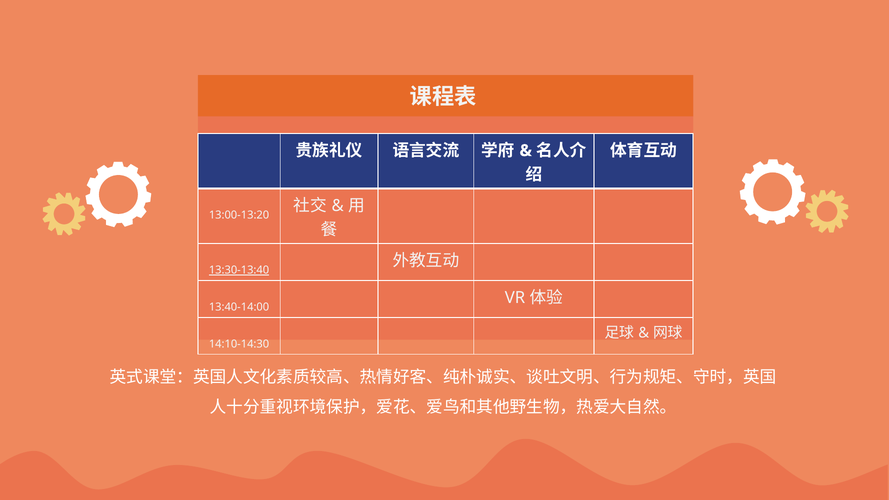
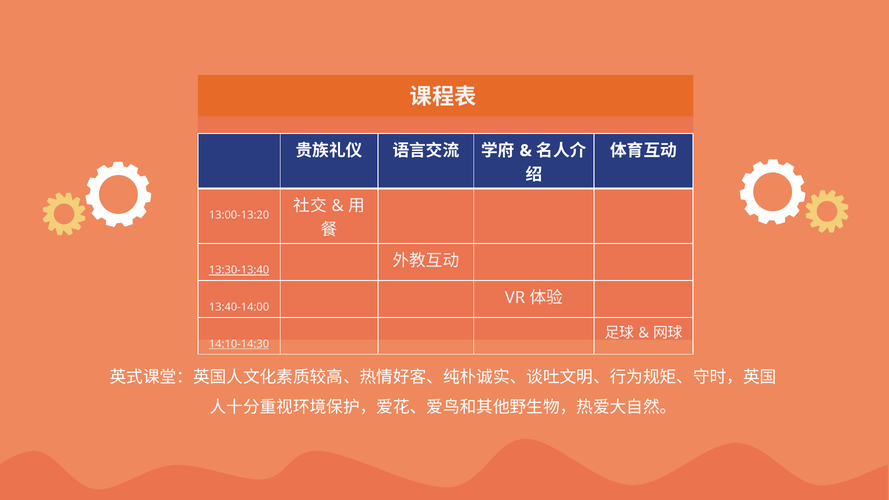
14:10-14:30 underline: none -> present (239, 344)
